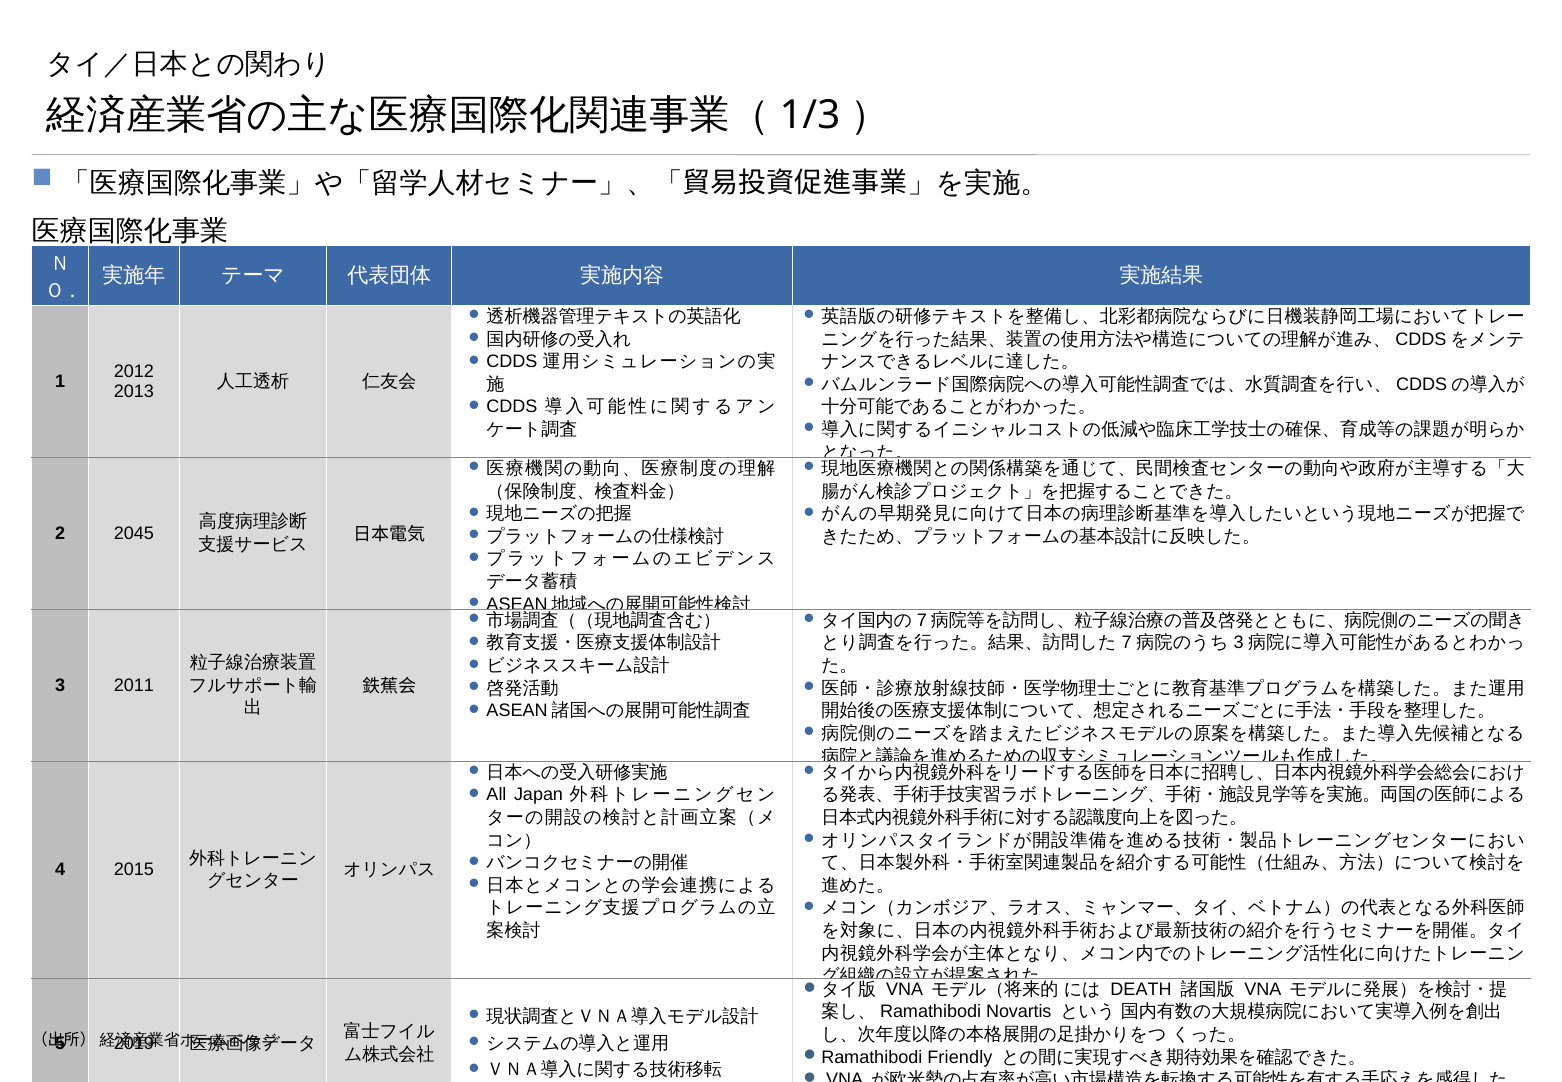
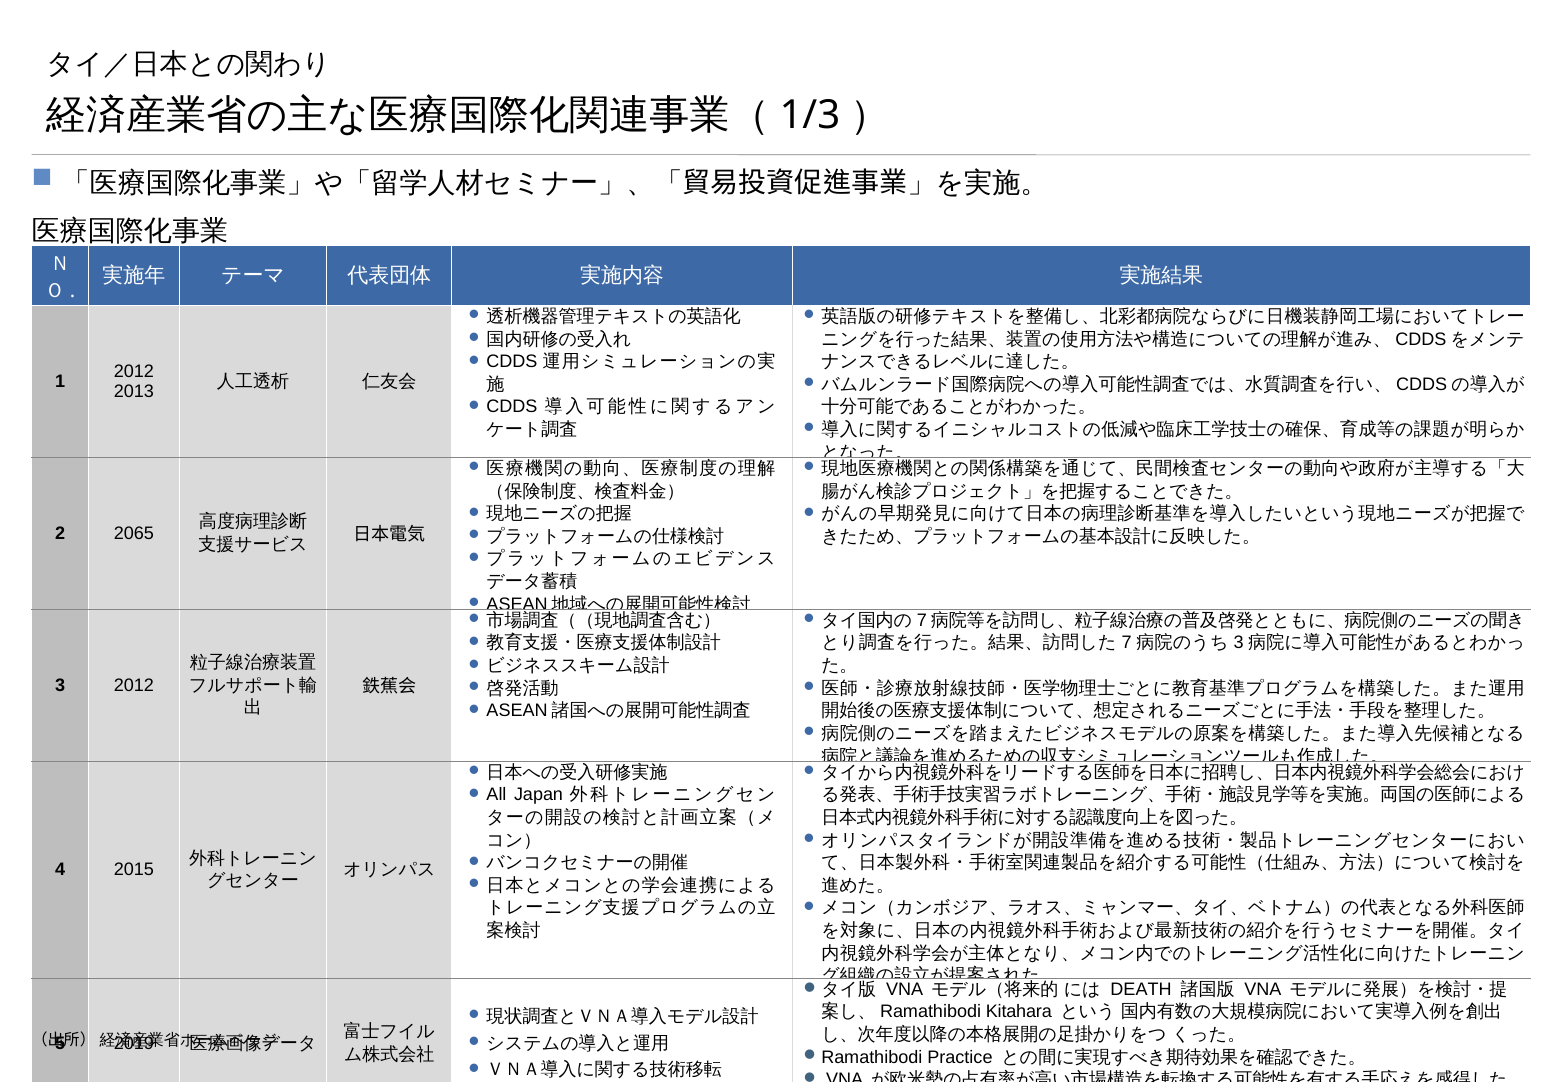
2045: 2045 -> 2065 (134, 533)
3 2011: 2011 -> 2012 (134, 685)
Novartis: Novartis -> Kitahara (1019, 1011)
Friendly: Friendly -> Practice (960, 1057)
